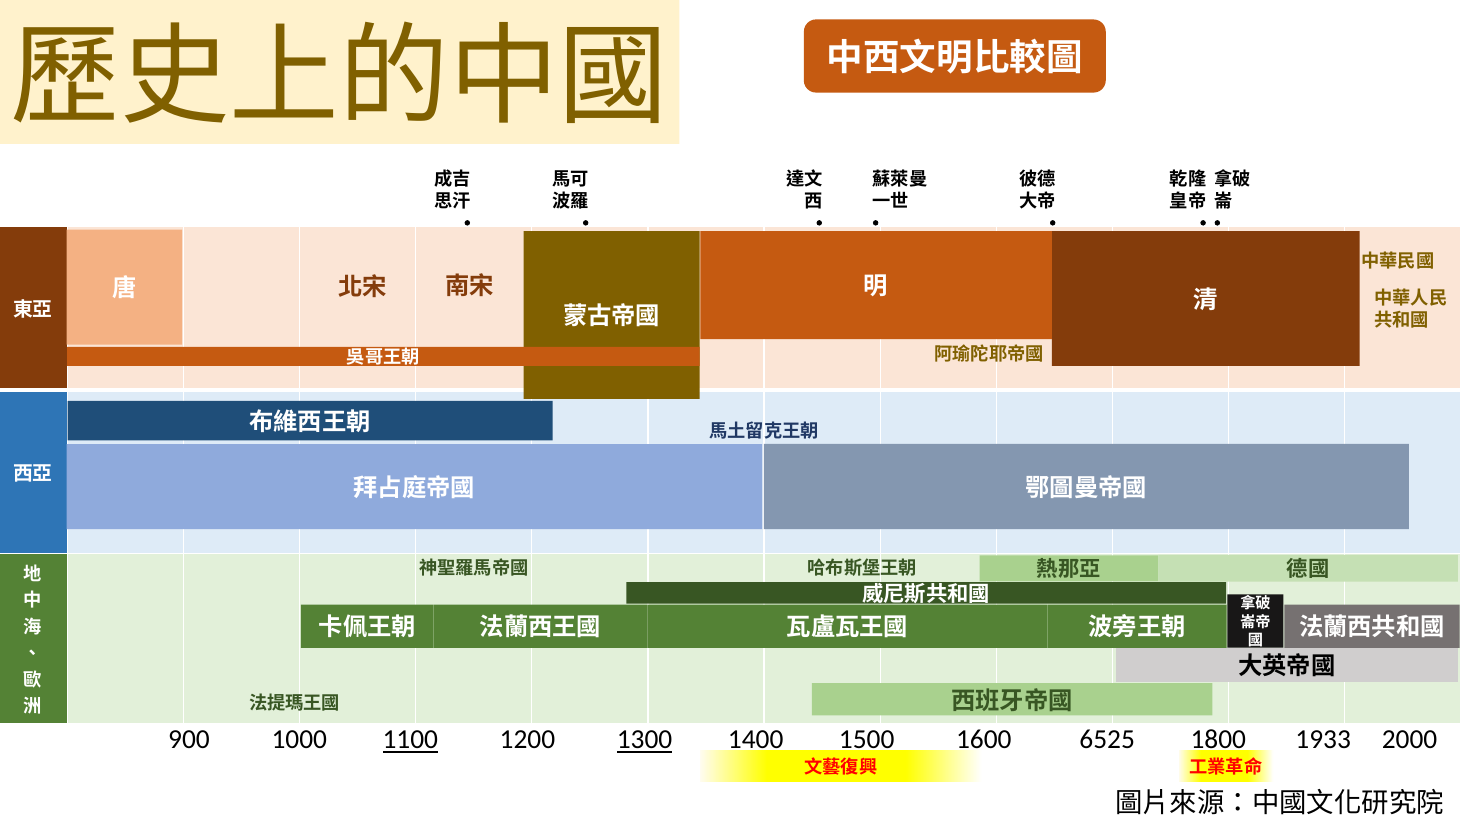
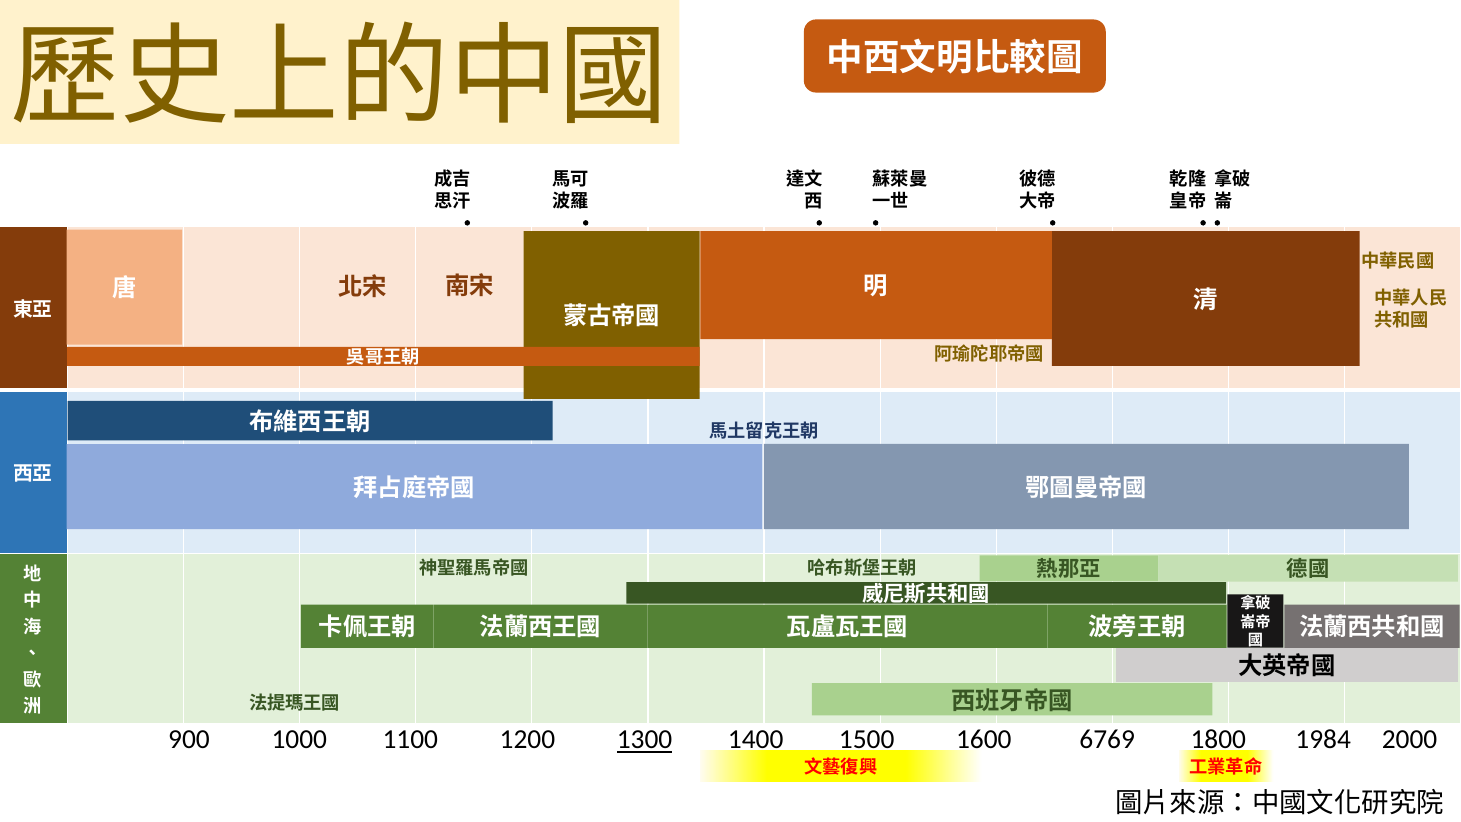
1100 underline: present -> none (410, 740)
6525: 6525 -> 6769 (1107, 740)
1933: 1933 -> 1984 (1323, 740)
